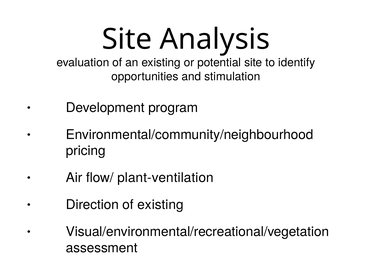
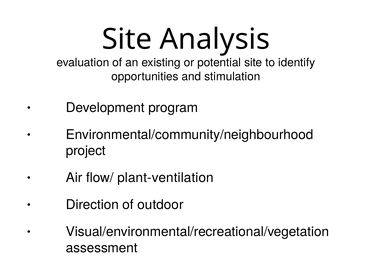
pricing: pricing -> project (86, 151)
of existing: existing -> outdoor (160, 205)
